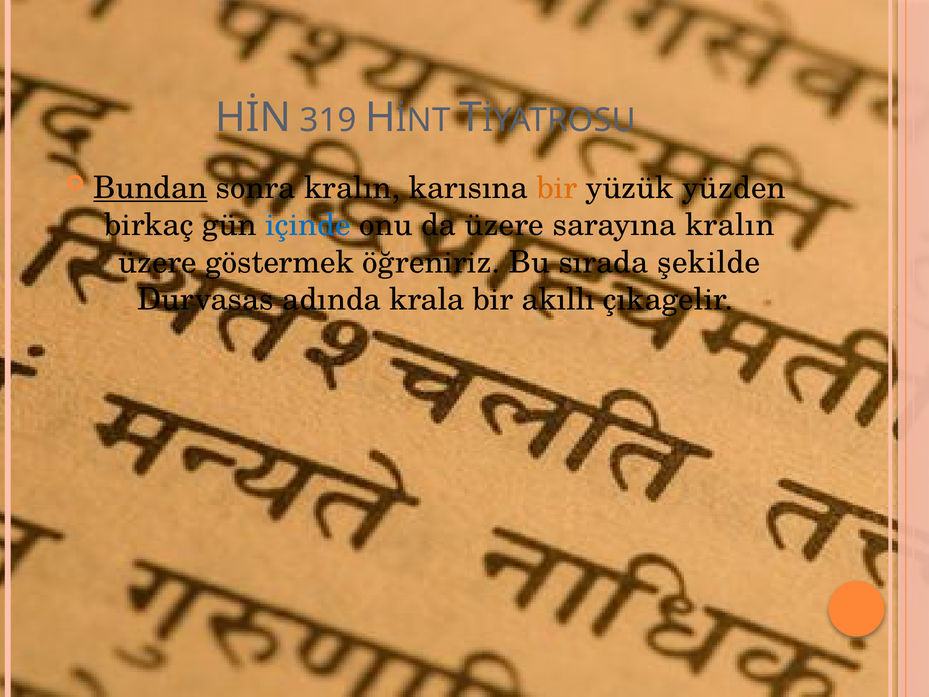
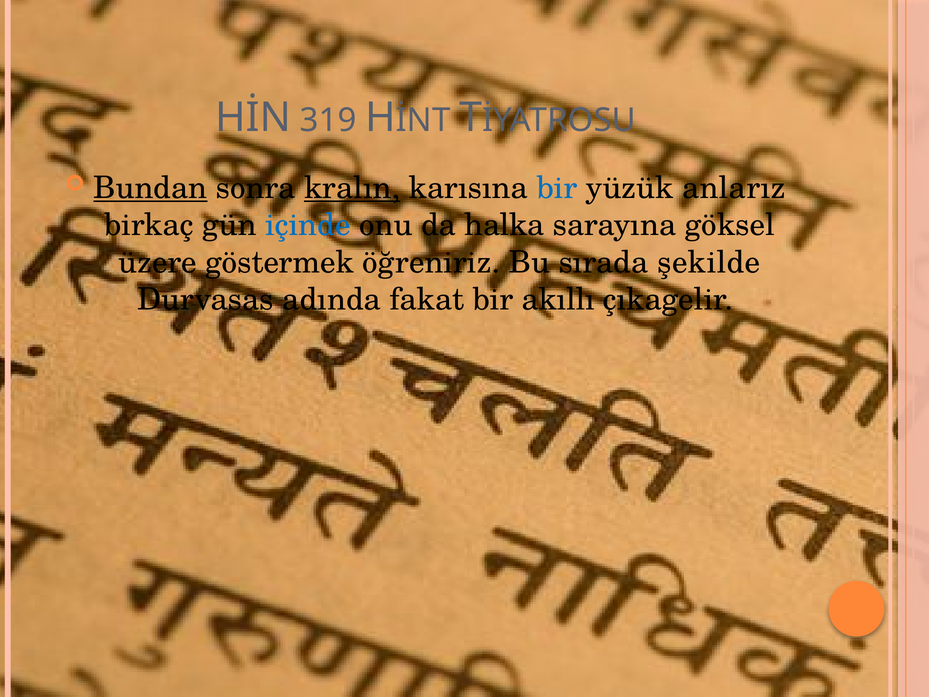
kralın underline: none -> present (352, 188)
bir colour: orange -> blue (557, 188)
yüzden: yüzden -> anlarız (734, 188)
da üzere: üzere -> halka (505, 225)
sarayına kralın: kralın -> göksel (730, 225)
krala: krala -> fakat (427, 299)
